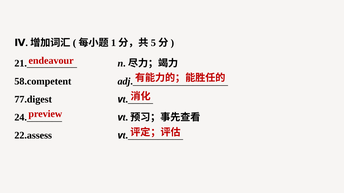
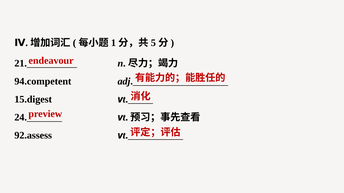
58.competent: 58.competent -> 94.competent (43, 81)
77.digest: 77.digest -> 15.digest (33, 100)
22.assess: 22.assess -> 92.assess (33, 136)
